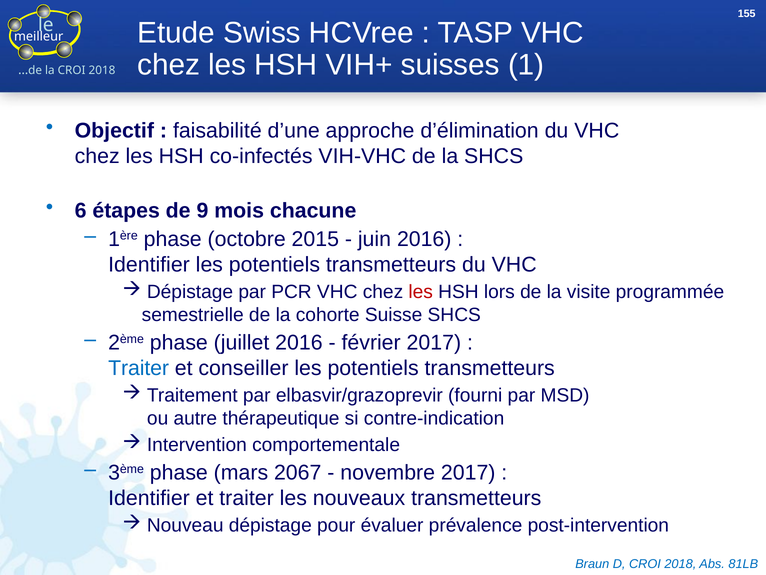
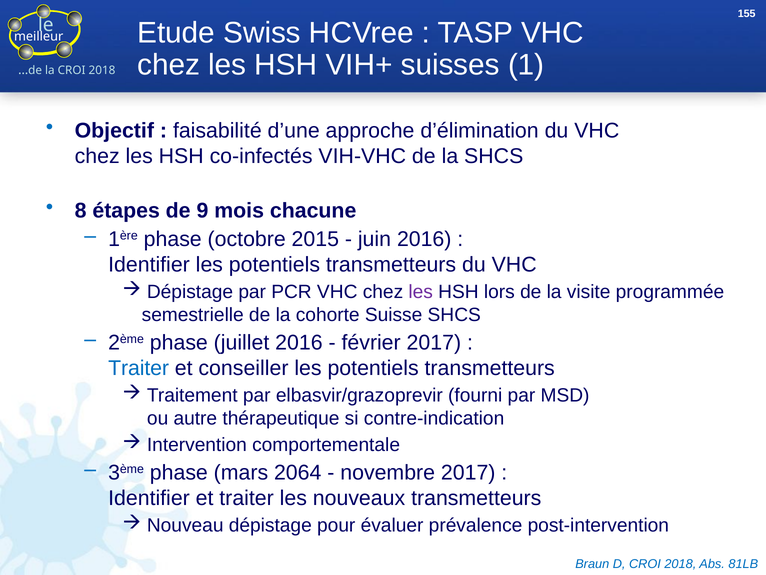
6: 6 -> 8 (81, 210)
les colour: red -> purple (421, 292)
2067: 2067 -> 2064 (298, 472)
